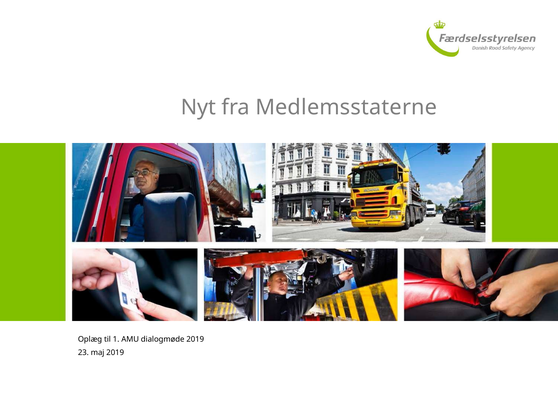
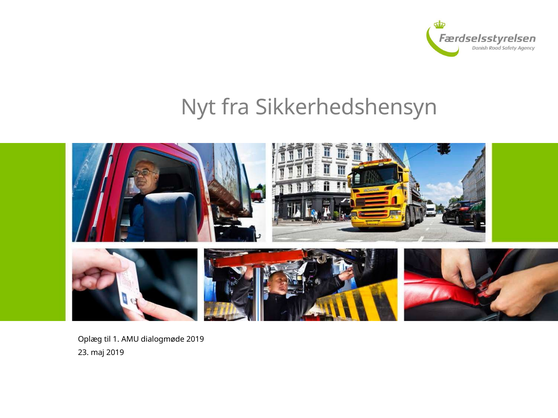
Medlemsstaterne: Medlemsstaterne -> Sikkerhedshensyn (346, 108)
